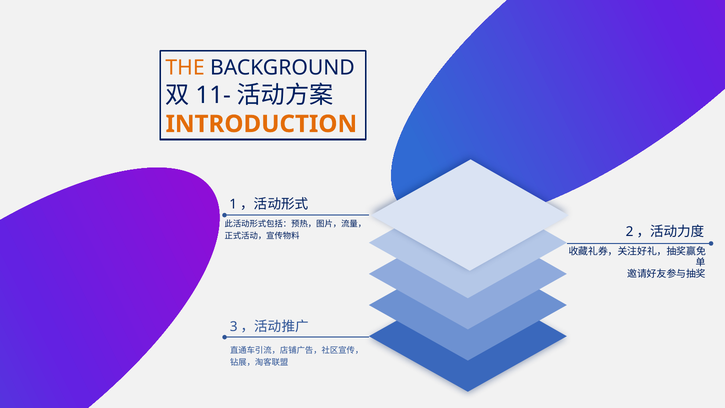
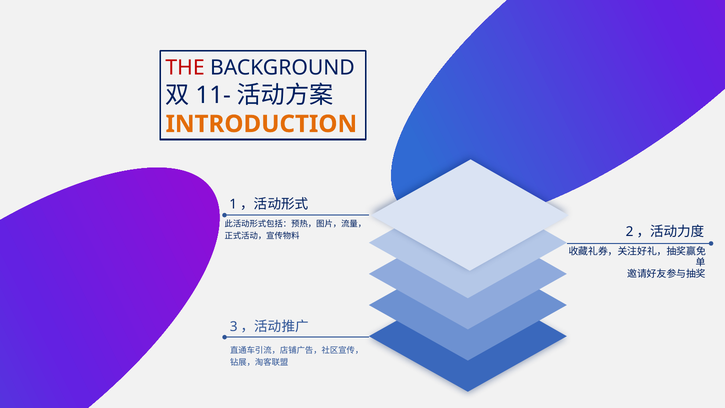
THE colour: orange -> red (185, 68)
